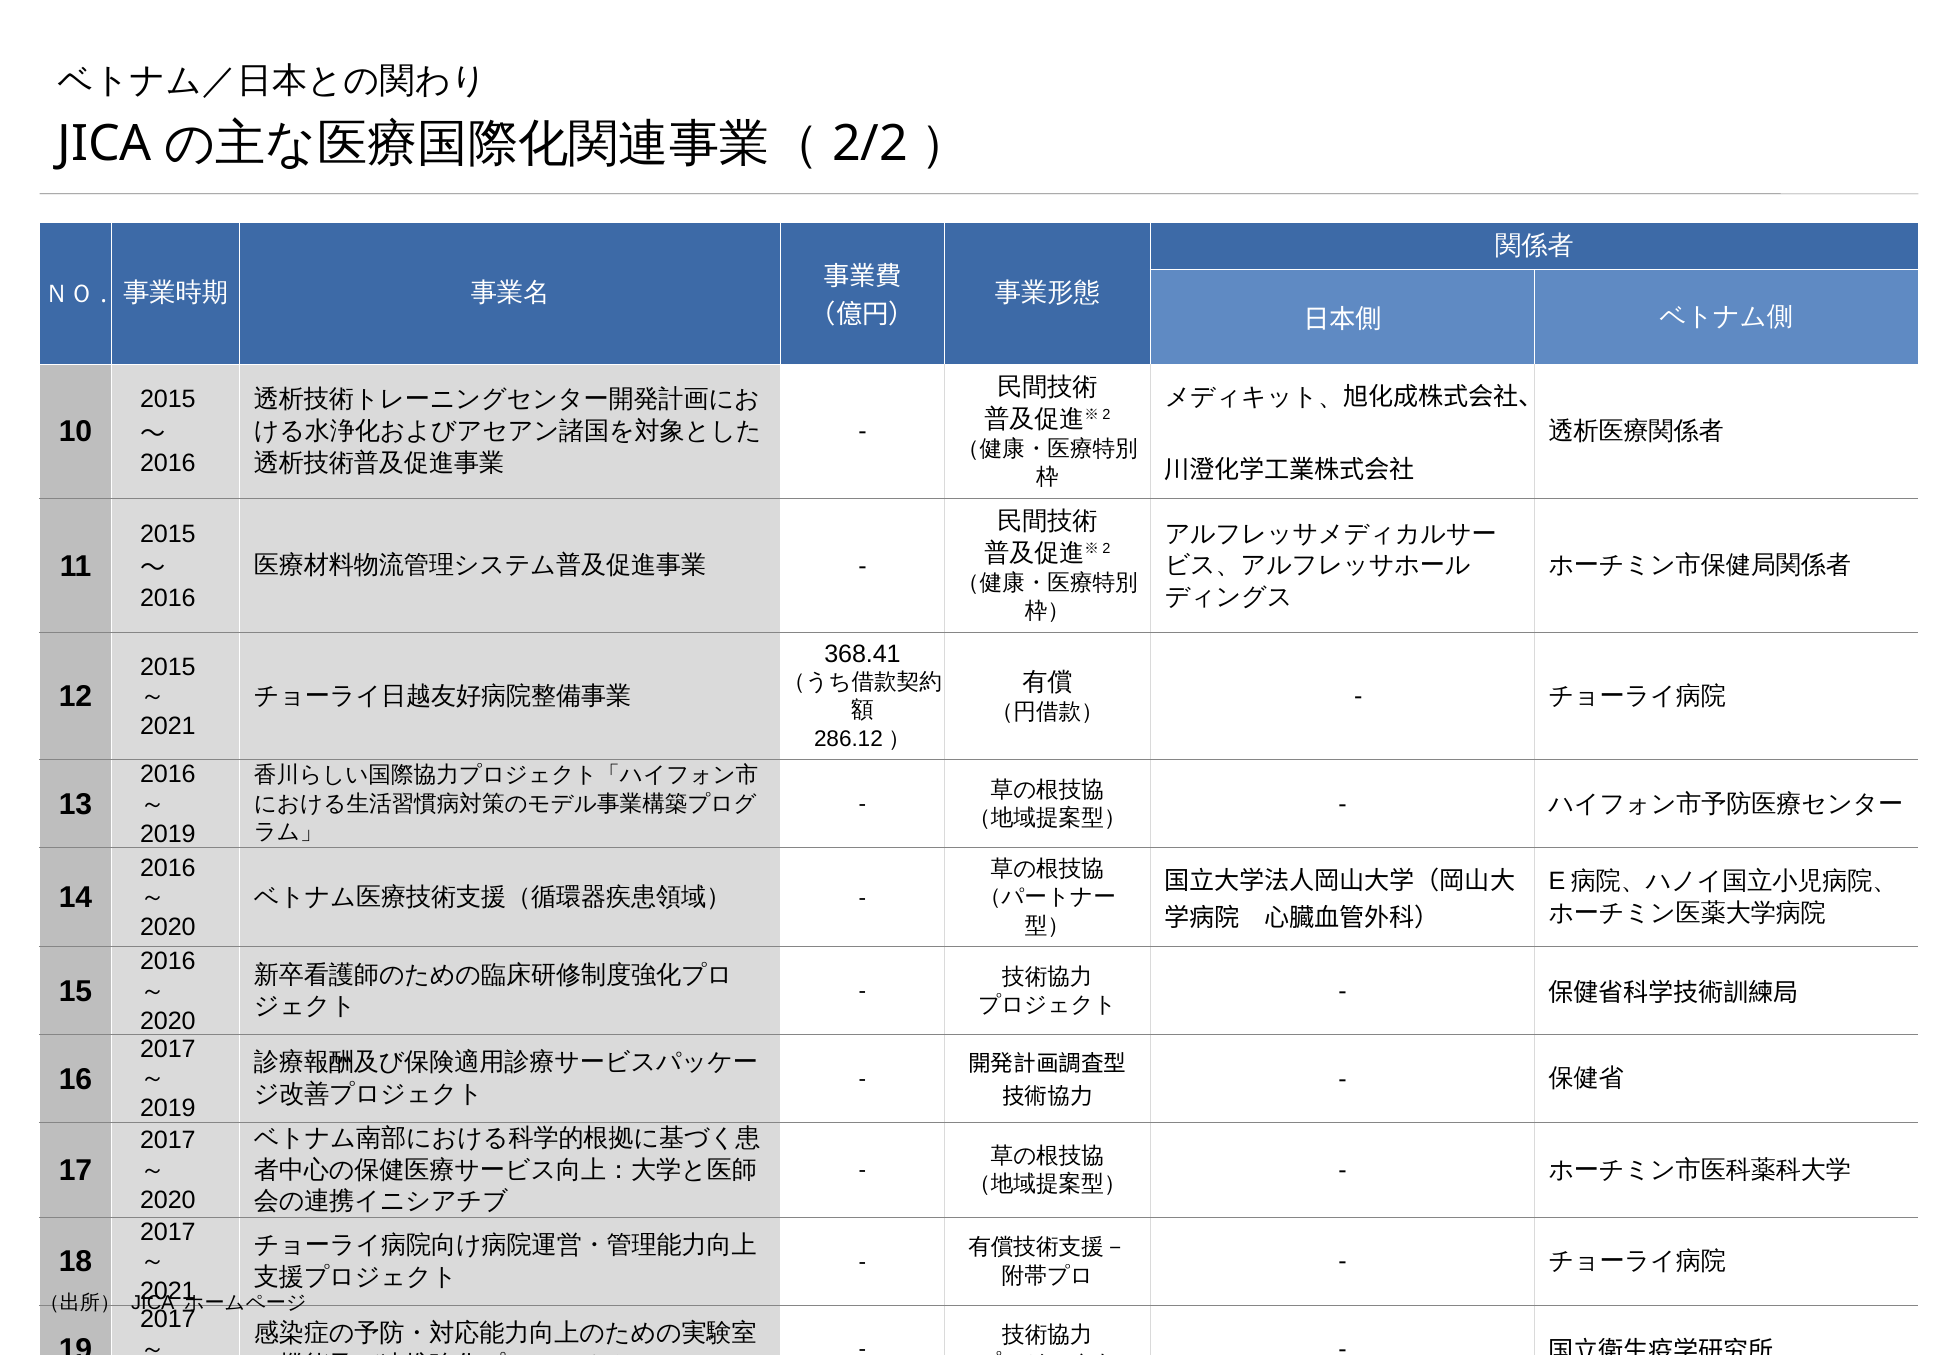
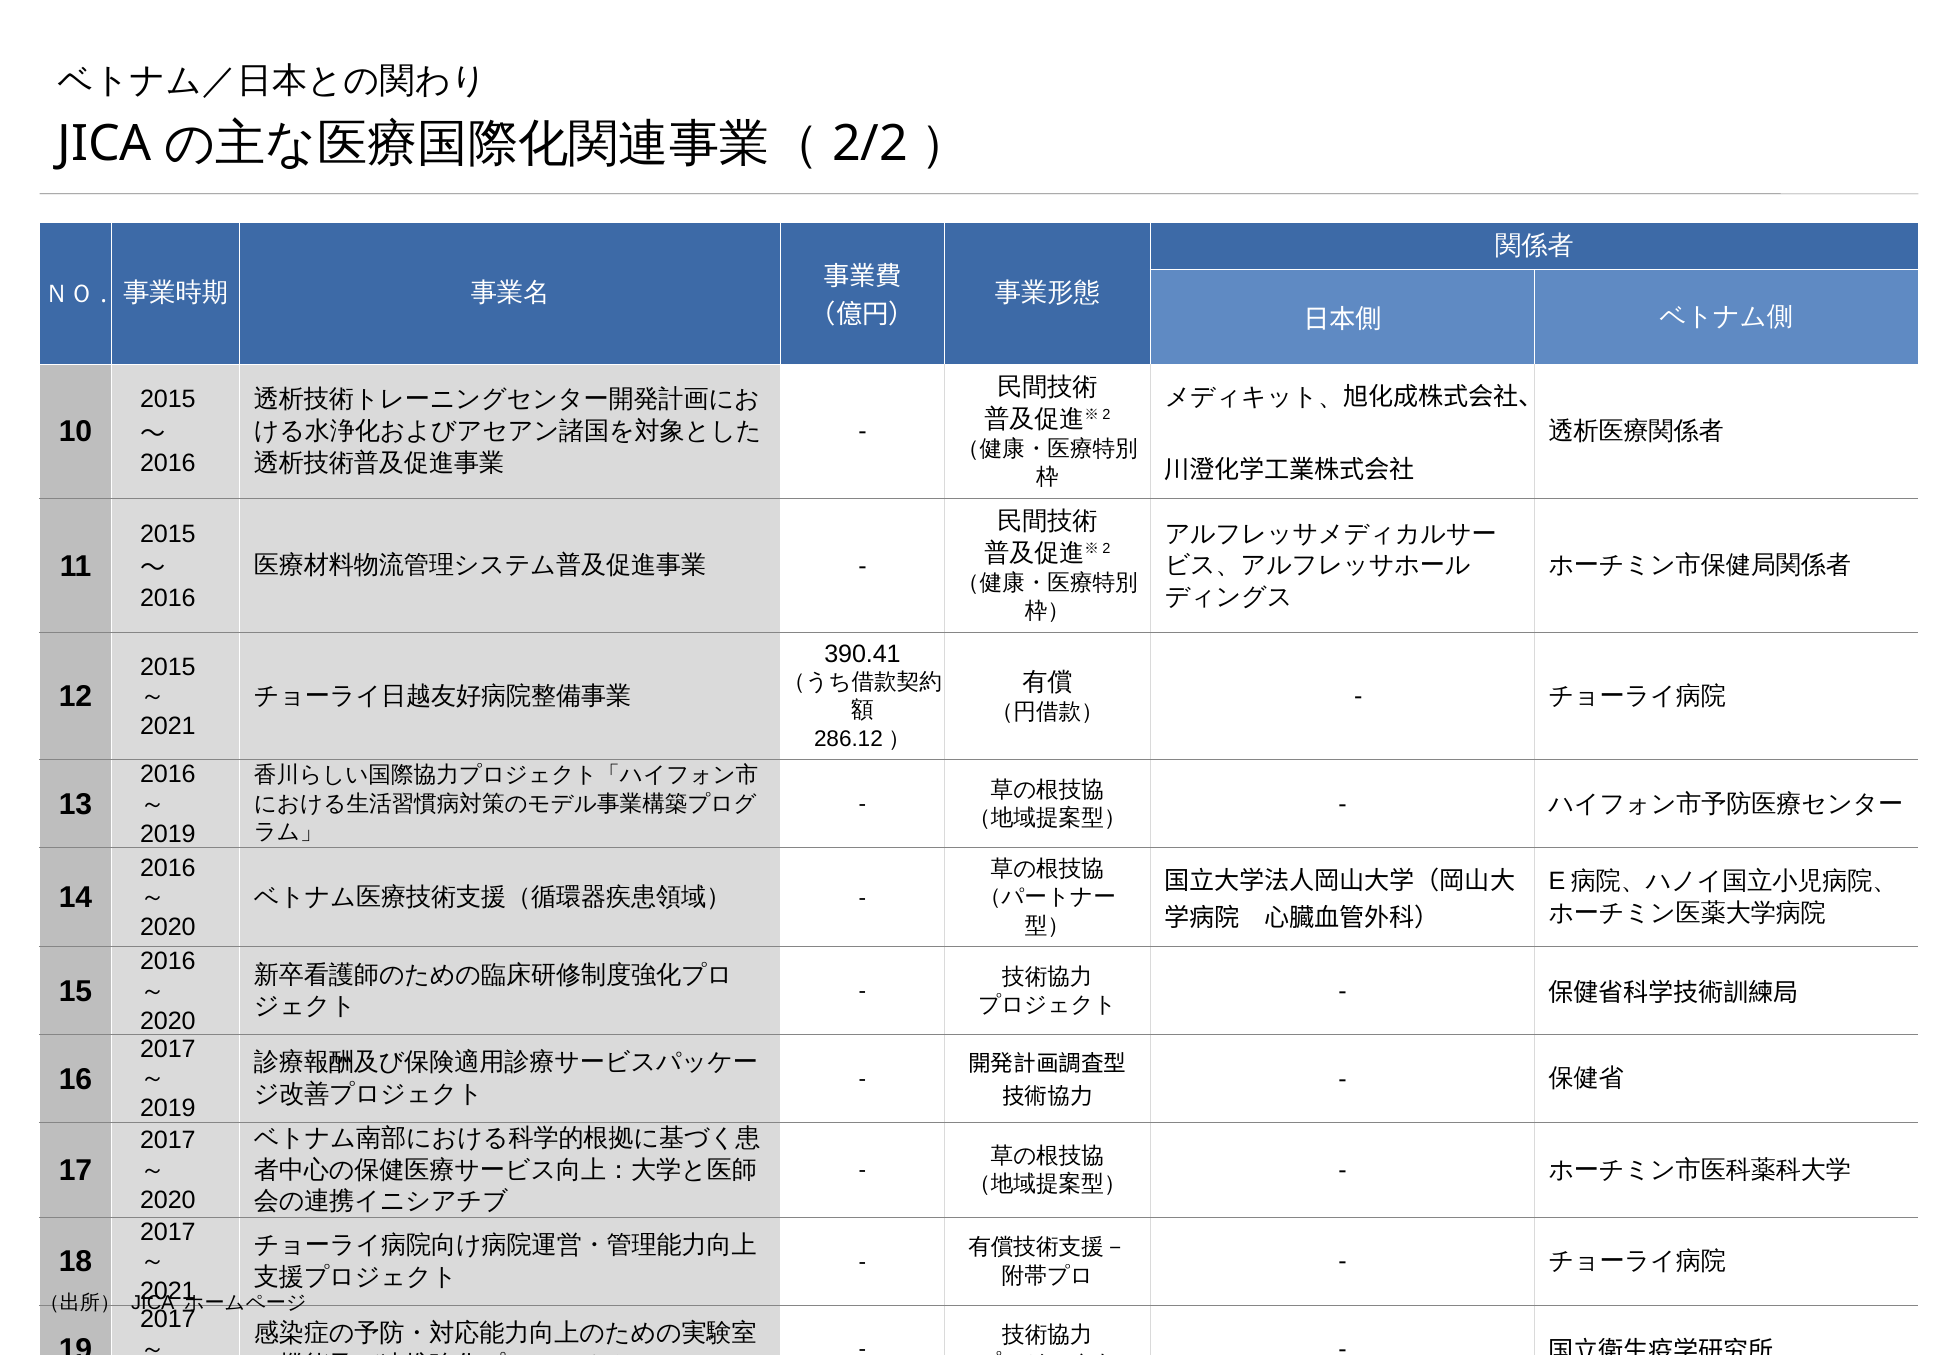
368.41: 368.41 -> 390.41 (862, 654)
